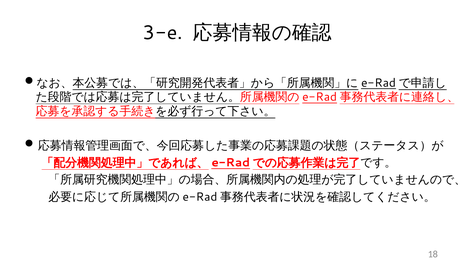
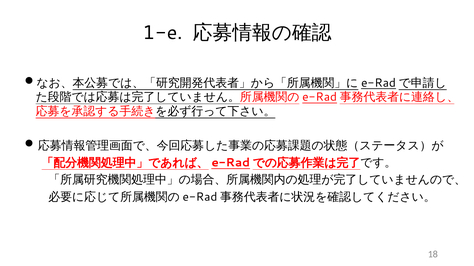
3-e: 3-e -> 1-e (163, 33)
